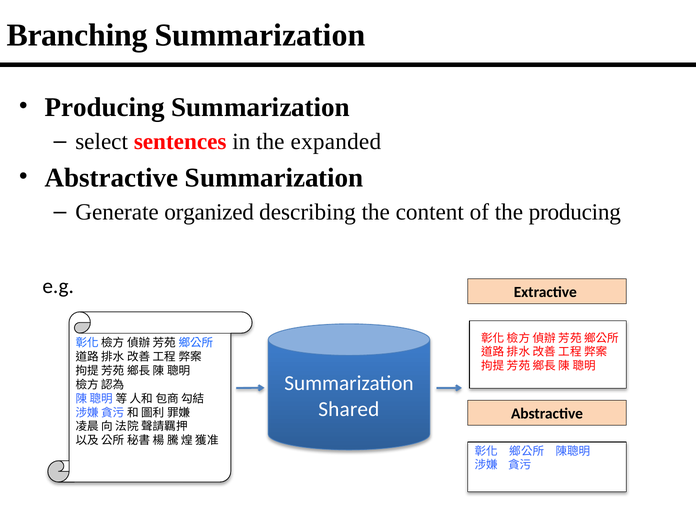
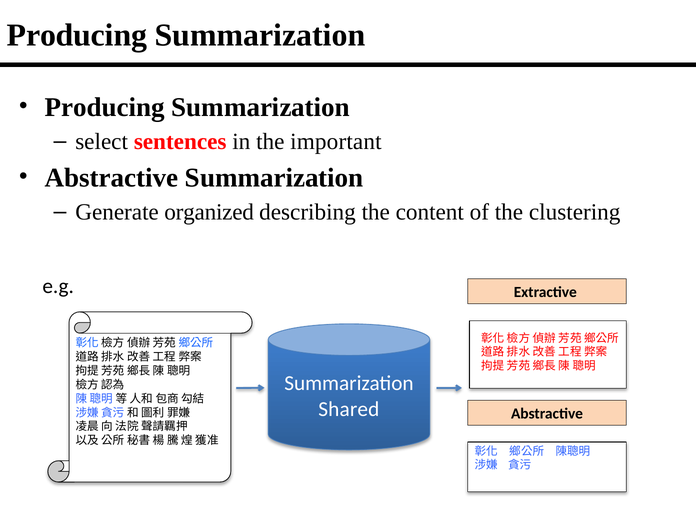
Branching: Branching -> Producing (77, 35)
expanded: expanded -> important (336, 142)
the producing: producing -> clustering (575, 212)
